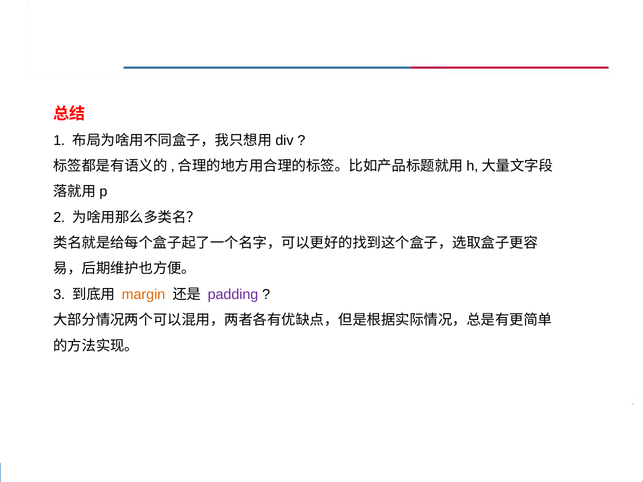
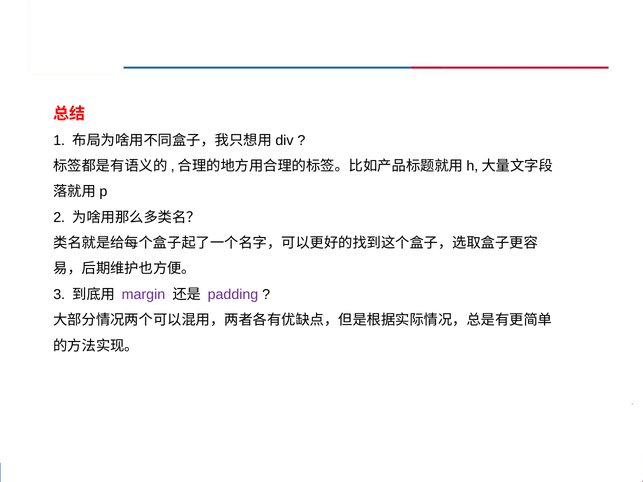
margin colour: orange -> purple (143, 295)
